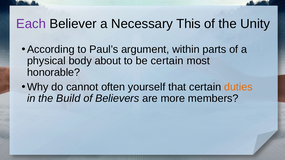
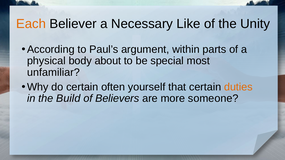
Each colour: purple -> orange (31, 24)
This: This -> Like (188, 24)
be certain: certain -> special (167, 61)
honorable: honorable -> unfamiliar (53, 73)
do cannot: cannot -> certain (82, 87)
members: members -> someone (213, 99)
